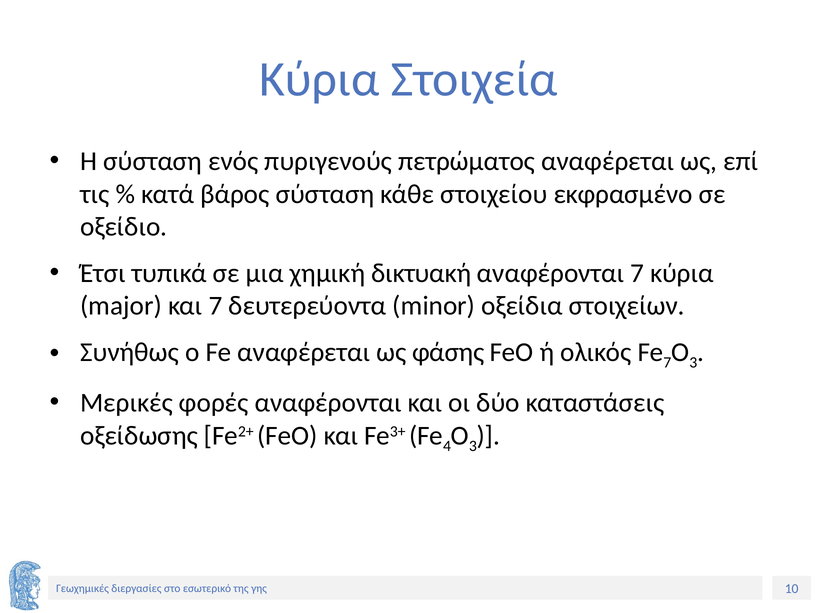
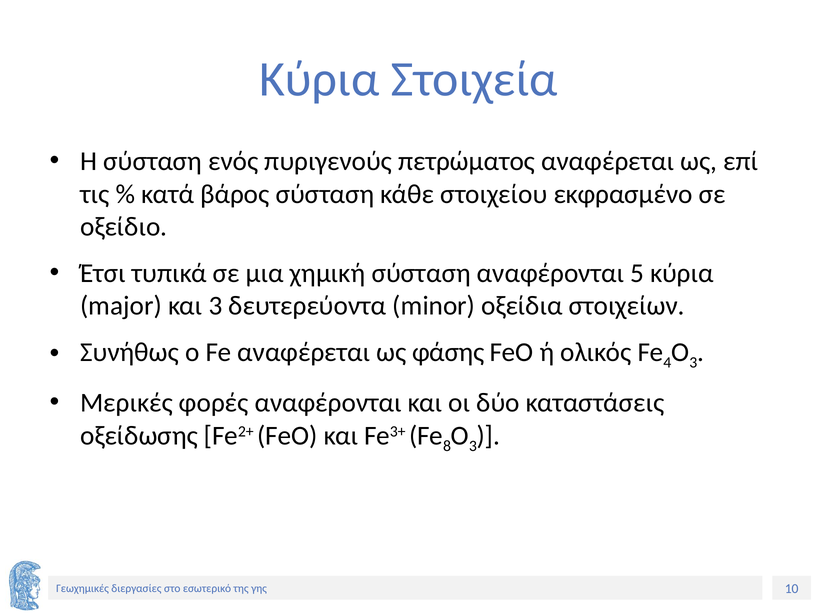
χημική δικτυακή: δικτυακή -> σύσταση (421, 273)
αναφέρονται 7: 7 -> 5 (637, 273)
και 7: 7 -> 3 (215, 306)
Fe 7: 7 -> 4 (667, 363)
4: 4 -> 8 (447, 446)
